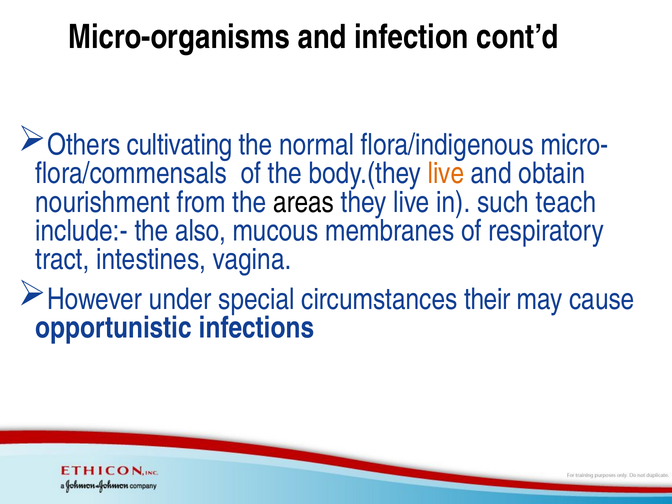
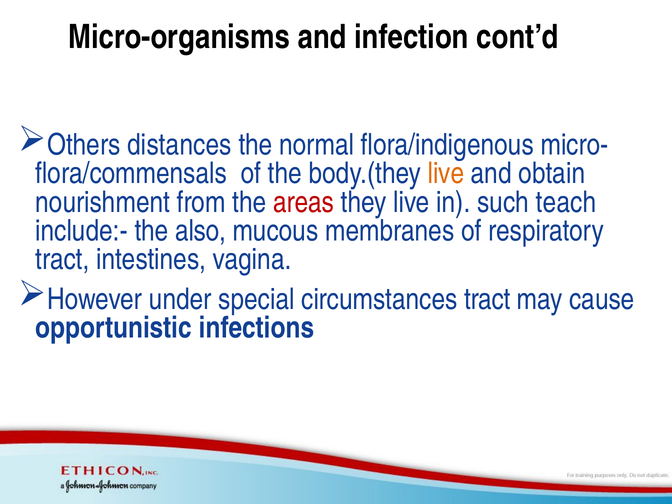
cultivating: cultivating -> distances (179, 145)
areas colour: black -> red (304, 202)
circumstances their: their -> tract (487, 299)
